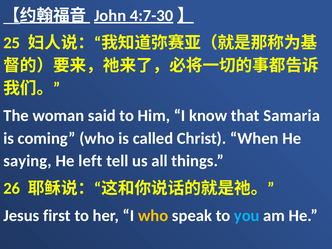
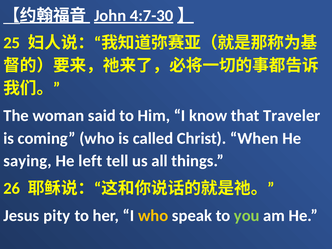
Samaria: Samaria -> Traveler (292, 116)
first: first -> pity (57, 216)
you colour: light blue -> light green (247, 216)
